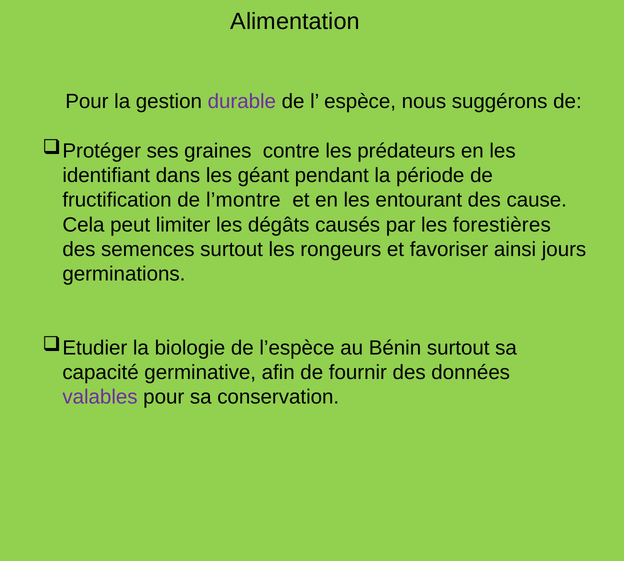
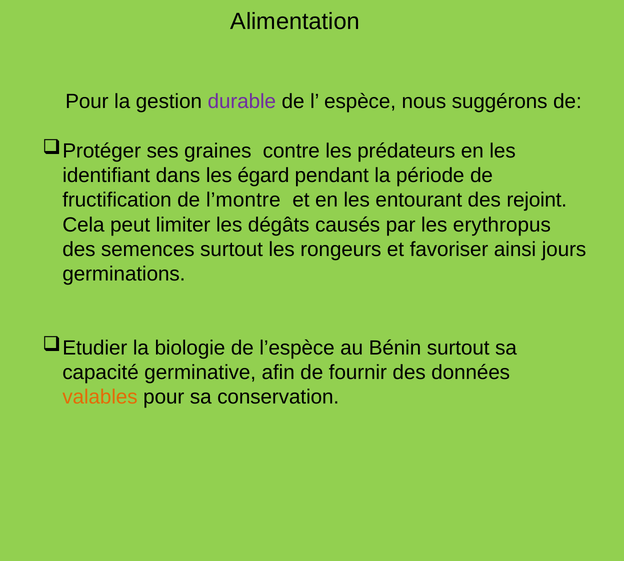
géant: géant -> égard (263, 176)
cause: cause -> rejoint (537, 200)
forestières: forestières -> erythropus (502, 225)
valables colour: purple -> orange (100, 398)
